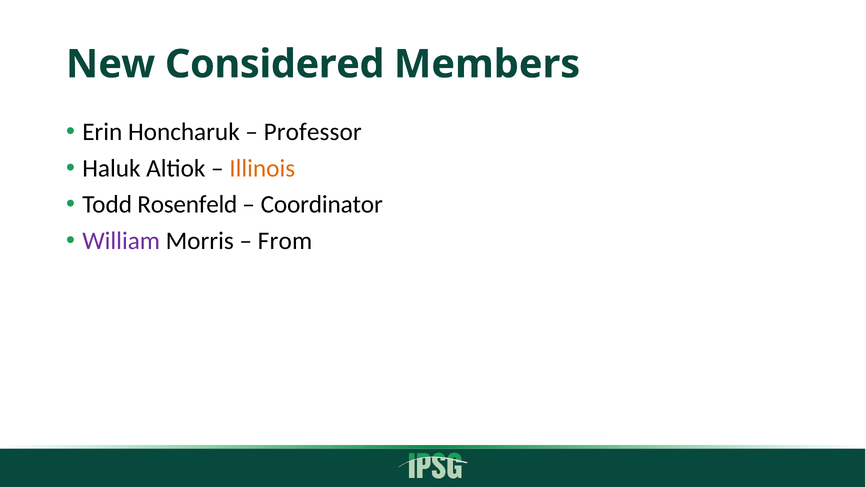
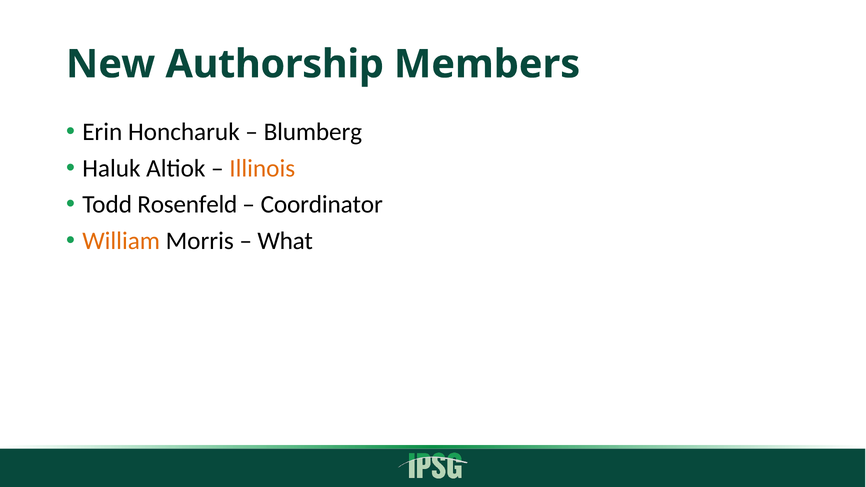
Considered: Considered -> Authorship (275, 64)
Professor: Professor -> Blumberg (313, 132)
William colour: purple -> orange (121, 241)
From: From -> What (285, 241)
